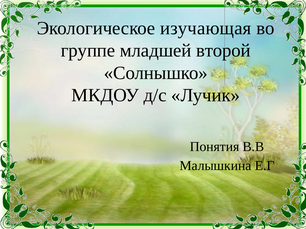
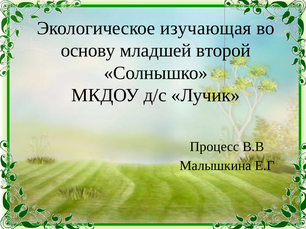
группе: группе -> основу (88, 51)
Понятия: Понятия -> Процесс (214, 147)
